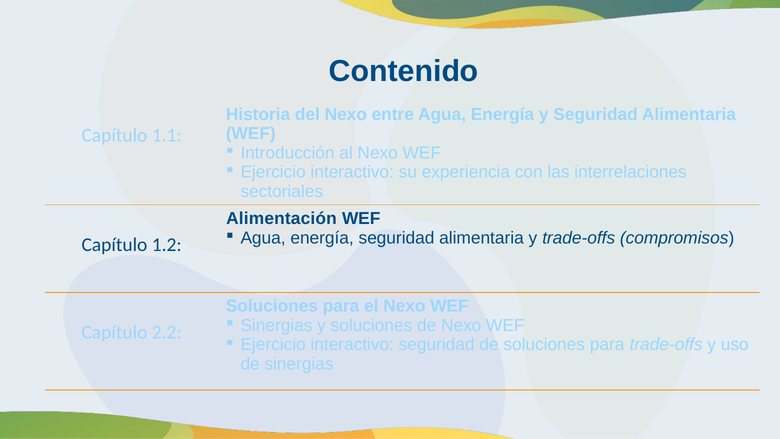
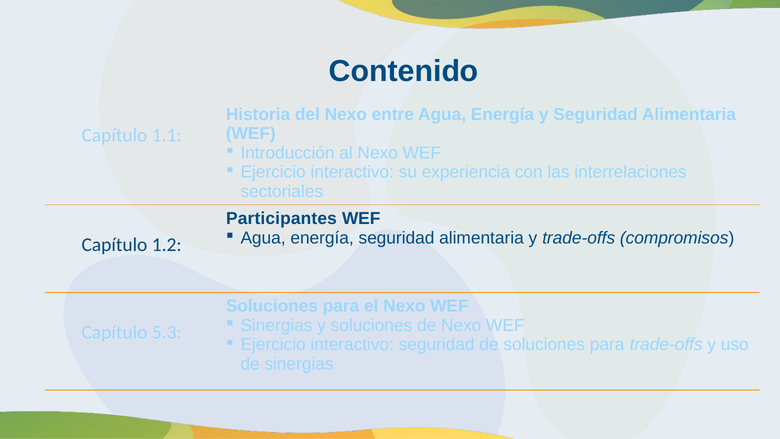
Alimentación: Alimentación -> Participantes (281, 218)
2.2: 2.2 -> 5.3 (167, 332)
